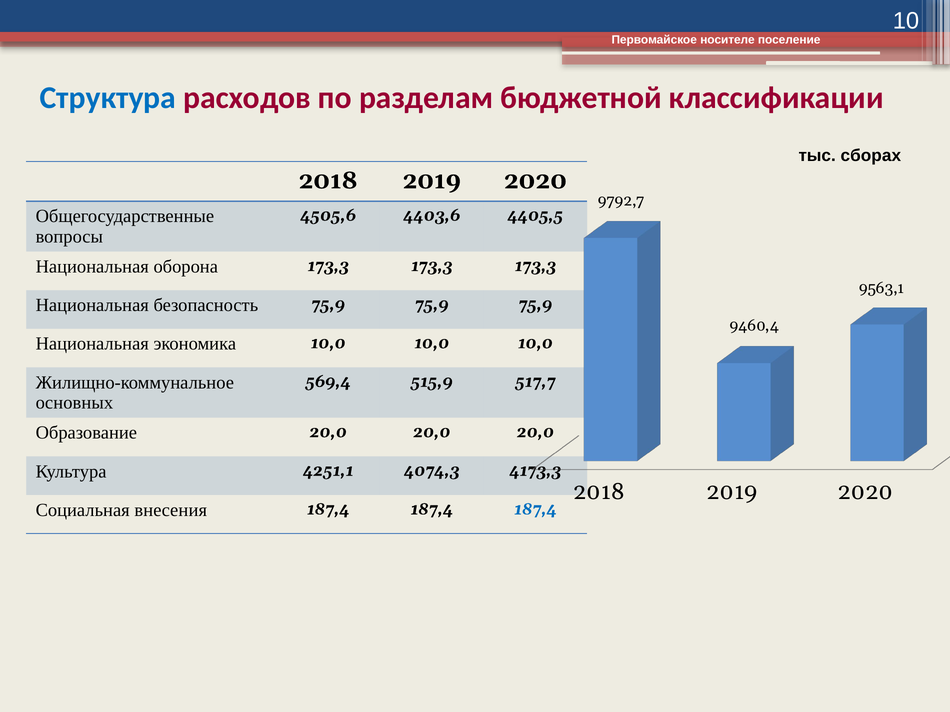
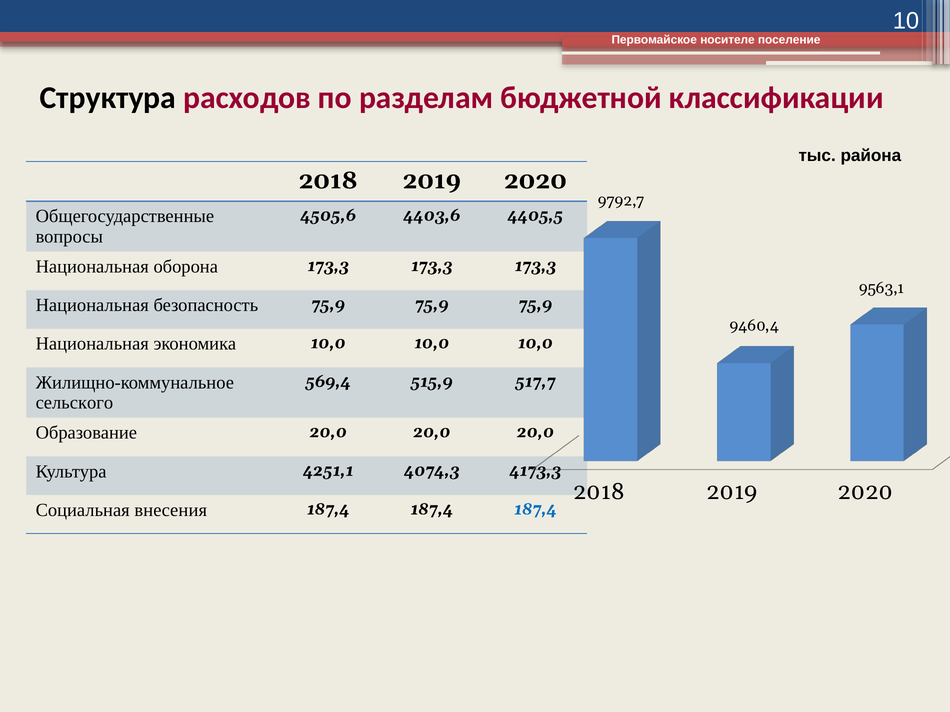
Структура colour: blue -> black (108, 98)
сборах: сборах -> района (871, 155)
основных: основных -> сельского (74, 403)
